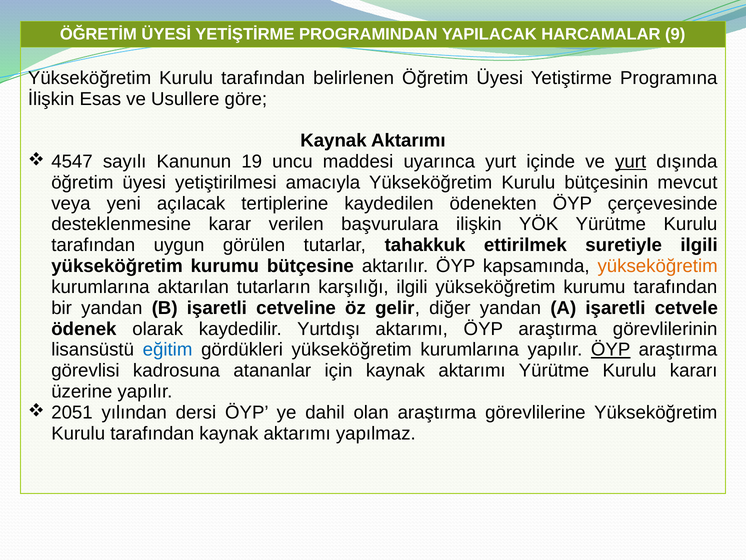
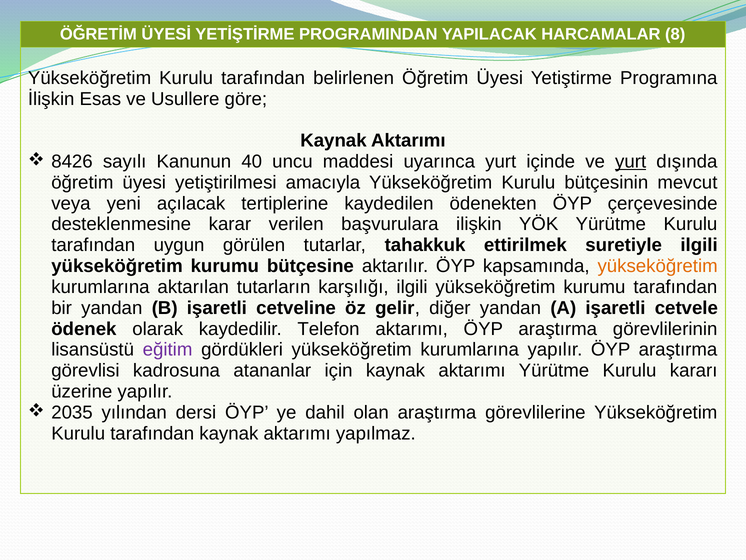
9: 9 -> 8 (675, 34)
4547: 4547 -> 8426 (72, 161)
19: 19 -> 40 (252, 161)
Yurtdışı: Yurtdışı -> Telefon (329, 329)
eğitim colour: blue -> purple (168, 349)
ÖYP underline: present -> none (611, 349)
2051: 2051 -> 2035 (72, 412)
